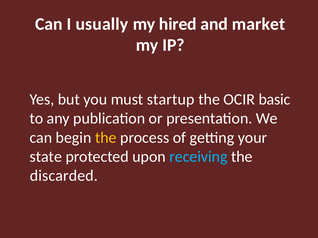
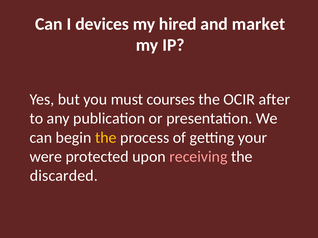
usually: usually -> devices (102, 24)
startup: startup -> courses (171, 100)
basic: basic -> after (274, 100)
state: state -> were (46, 157)
receiving colour: light blue -> pink (198, 157)
